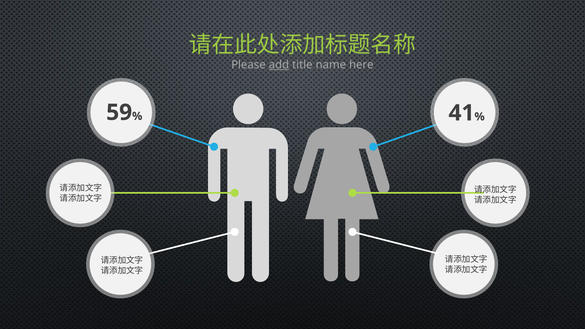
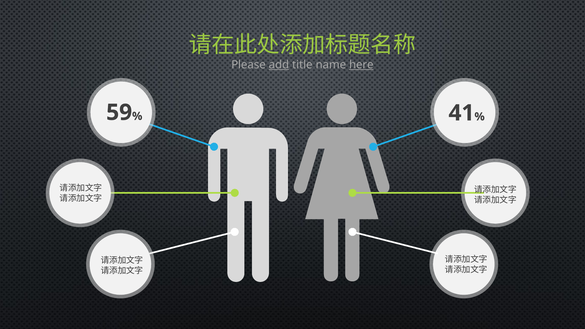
here underline: none -> present (361, 65)
